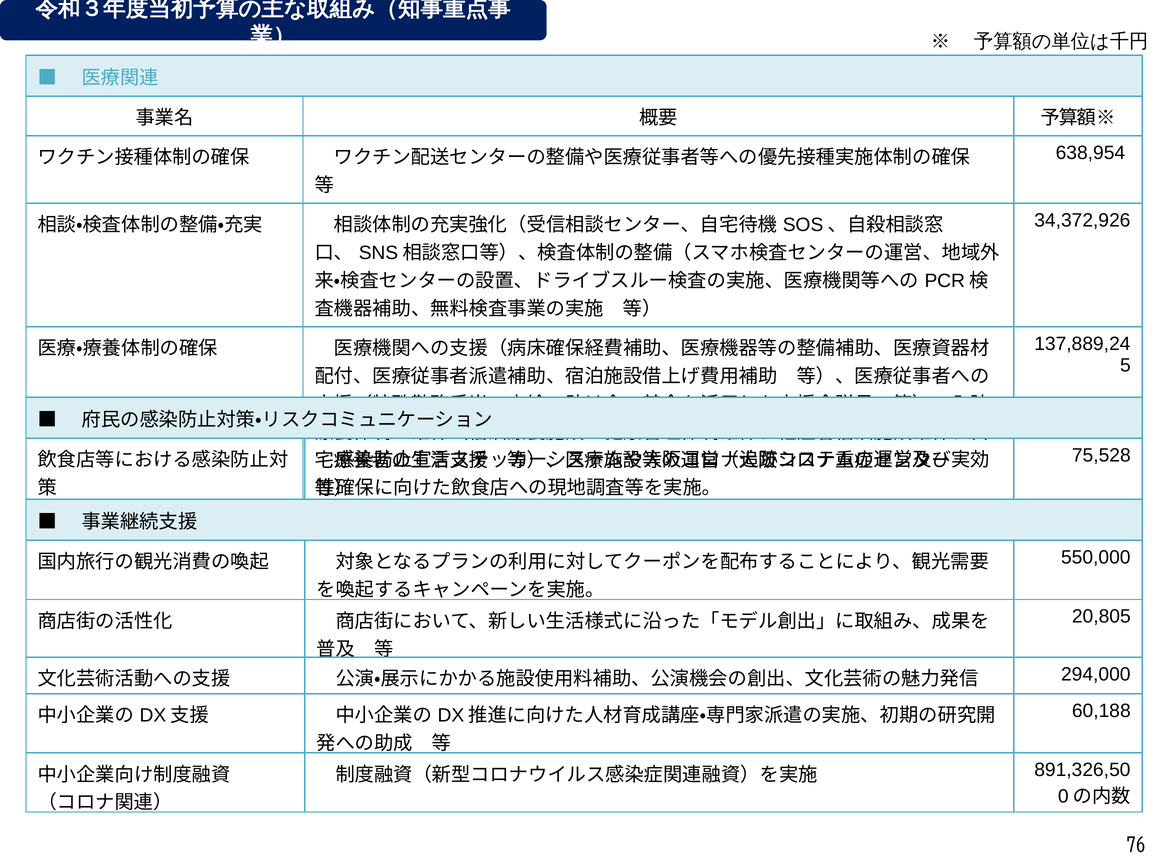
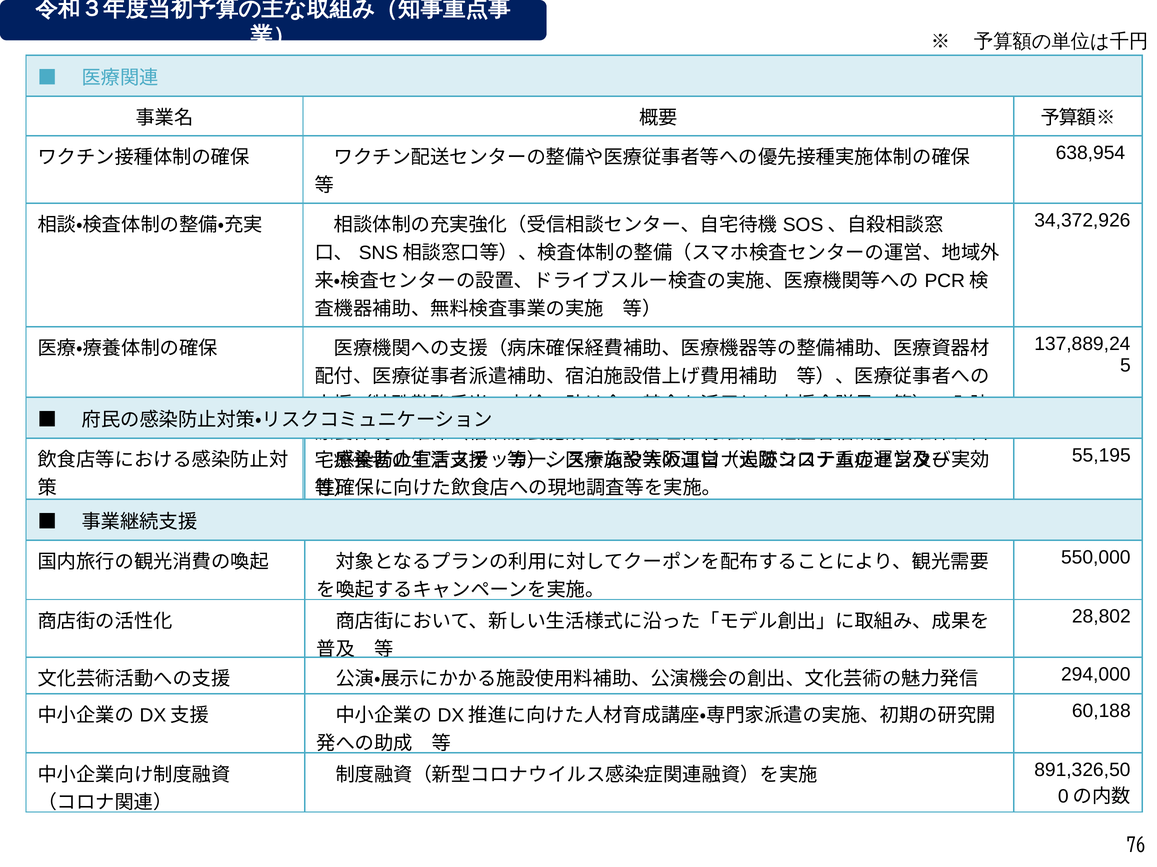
75,528: 75,528 -> 55,195 (1101, 456)
20,805: 20,805 -> 28,802 (1101, 617)
